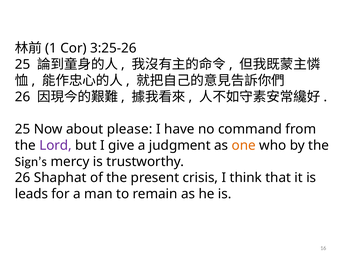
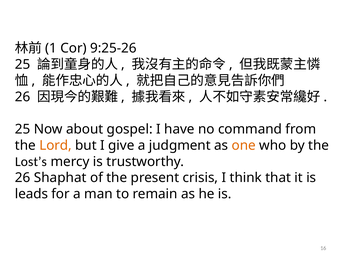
3:25-26: 3:25-26 -> 9:25-26 (113, 48)
please: please -> gospel (130, 129)
Lord colour: purple -> orange (56, 146)
Sign’s: Sign’s -> Lost’s (31, 162)
